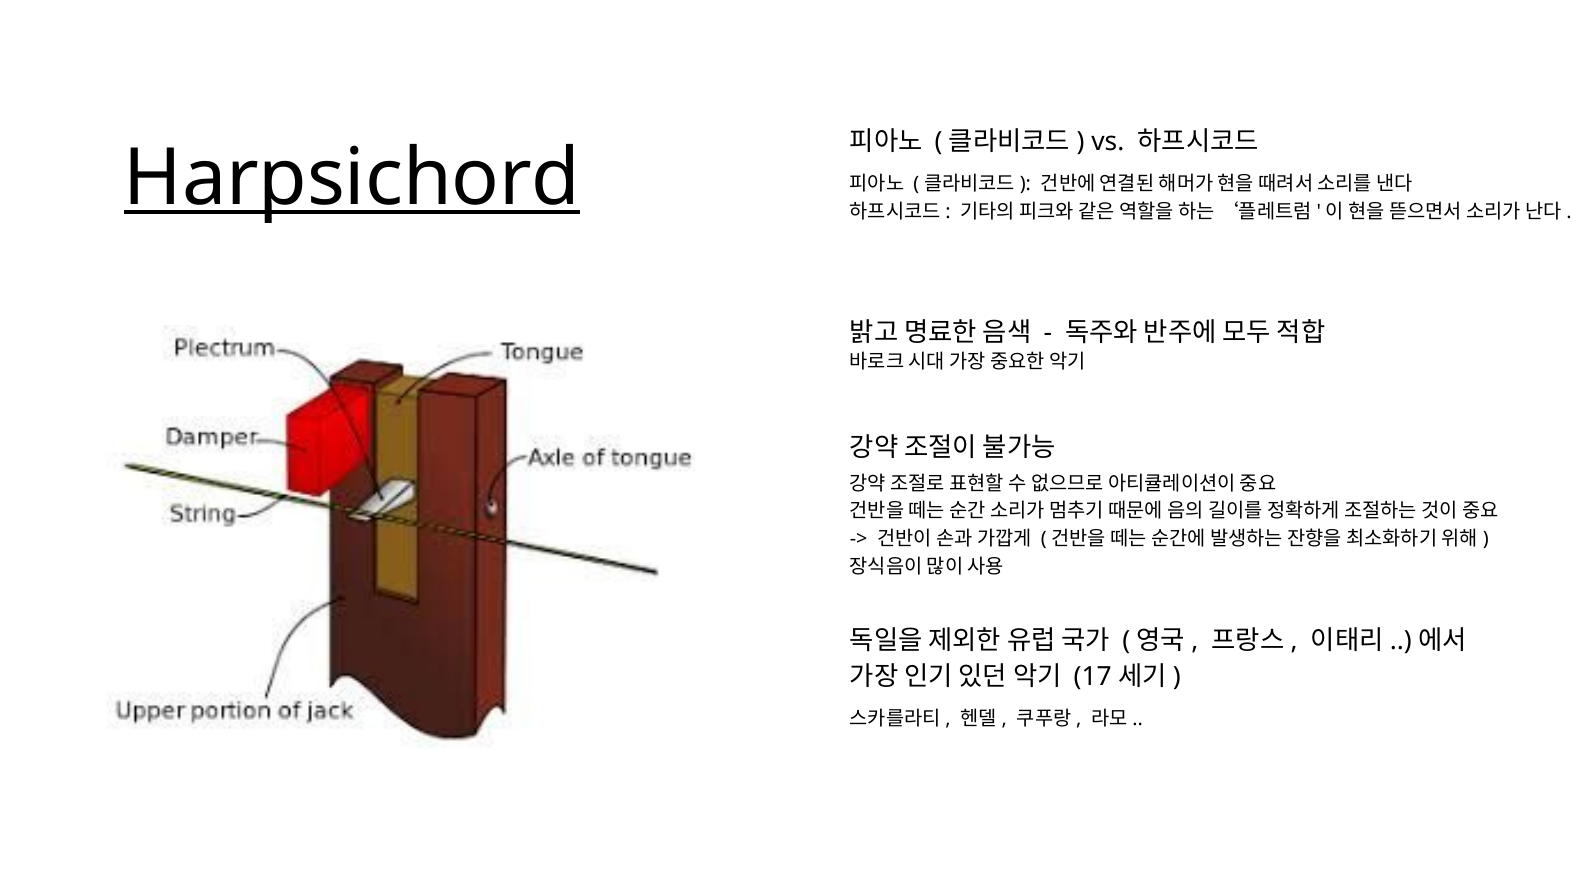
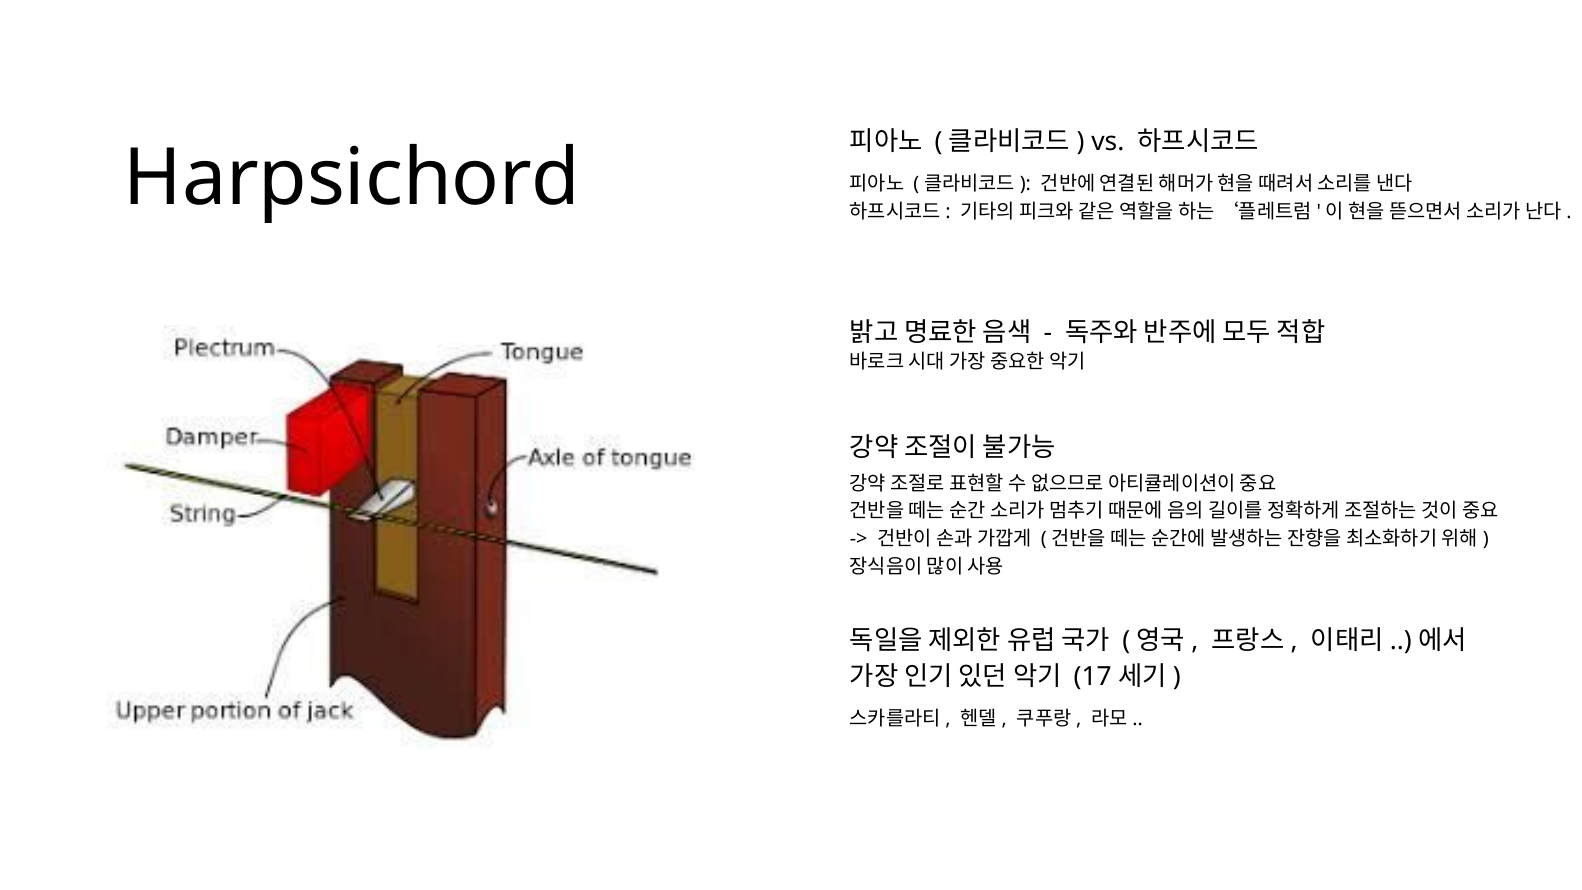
Harpsichord underline: present -> none (352, 178)
